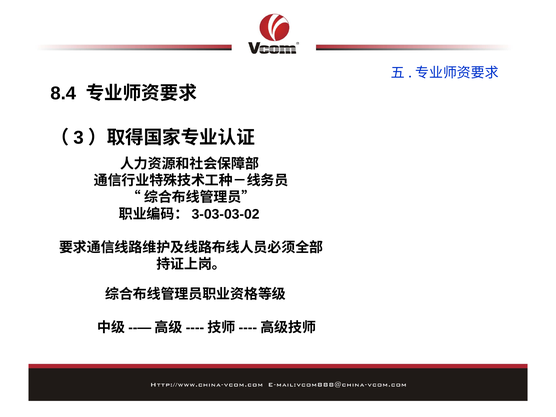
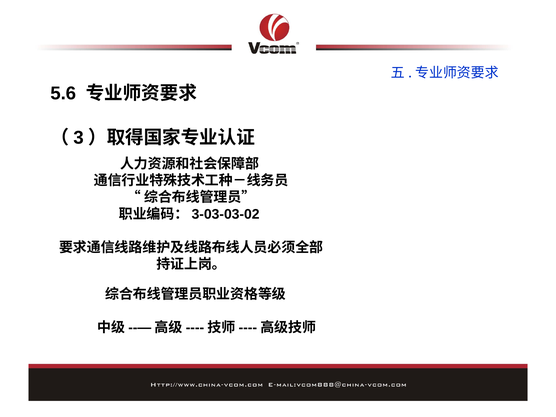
8.4: 8.4 -> 5.6 (63, 93)
